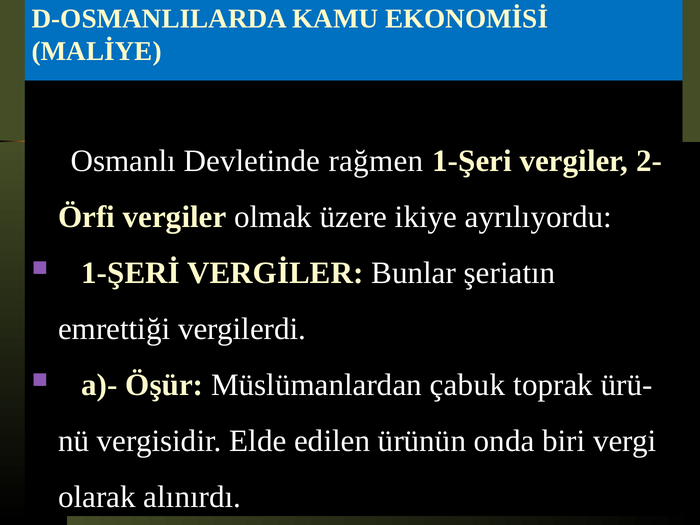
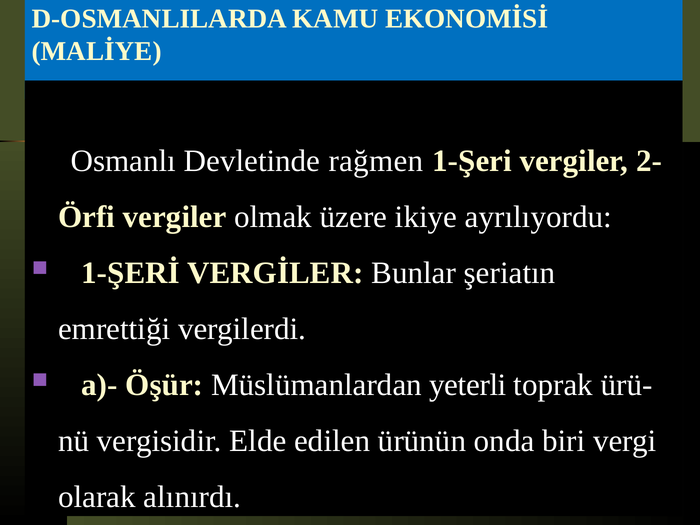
çabuk: çabuk -> yeterli (468, 385)
